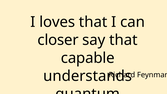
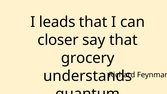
loves: loves -> leads (57, 22)
capable: capable -> grocery (88, 58)
